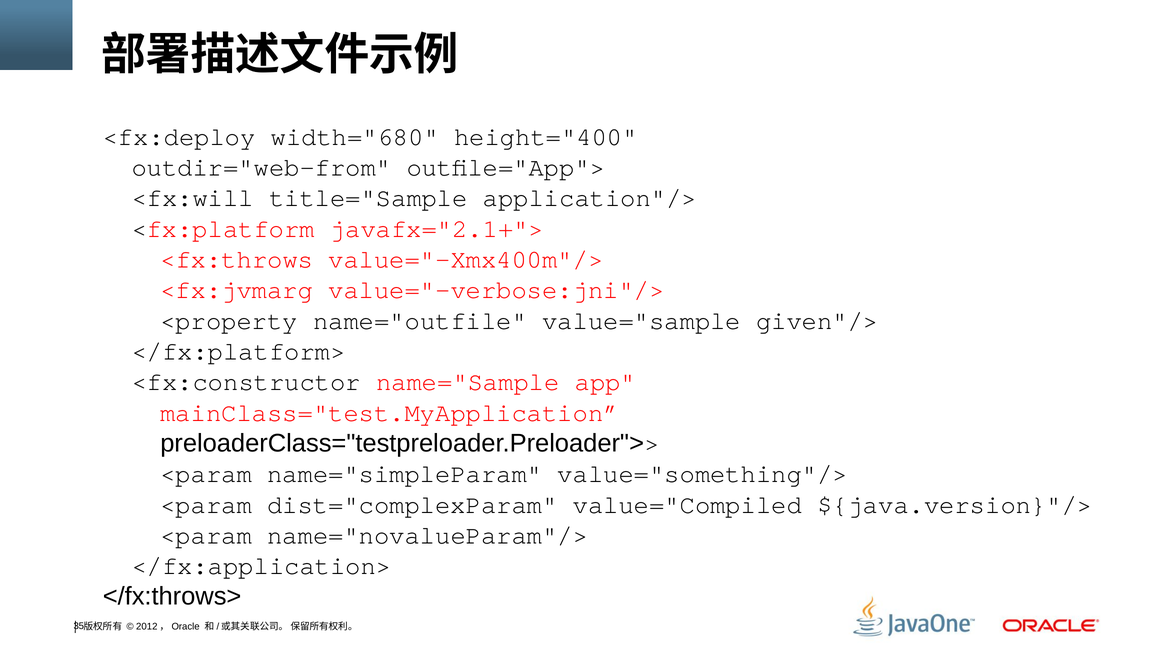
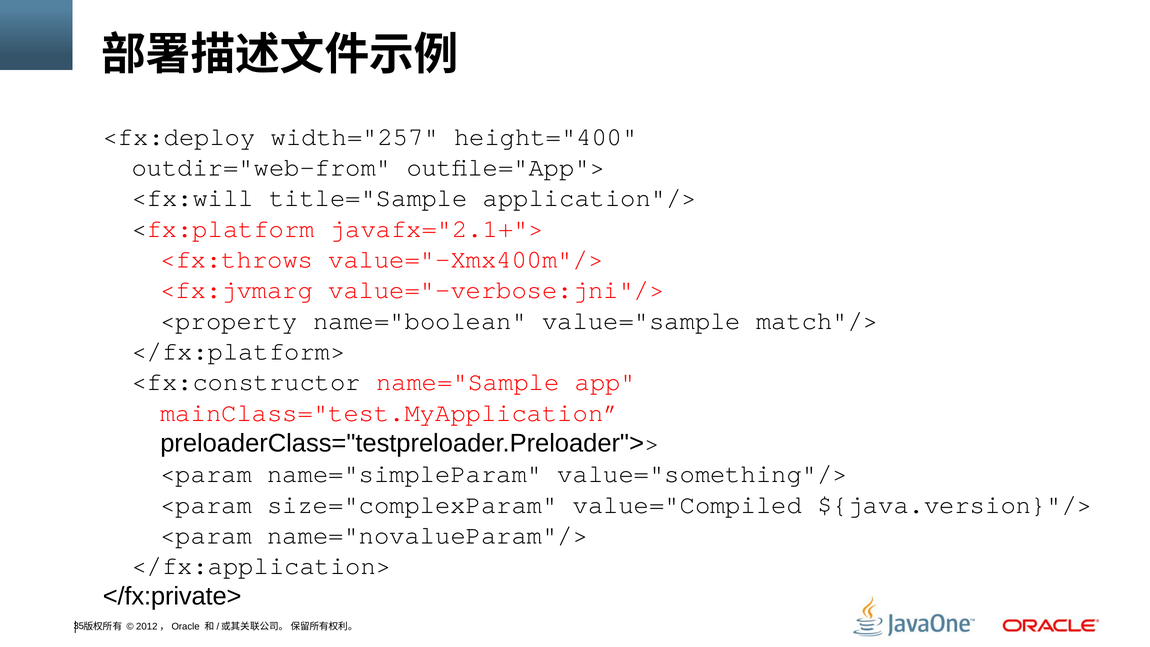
width="680: width="680 -> width="257 (355, 137)
name="outfile: name="outfile -> name="boolean (420, 321)
given"/>: given"/> -> match"/> (817, 321)
dist="complexParam: dist="complexParam -> size="complexParam (412, 505)
</fx:throws>: </fx:throws> -> </fx:private> (172, 596)
